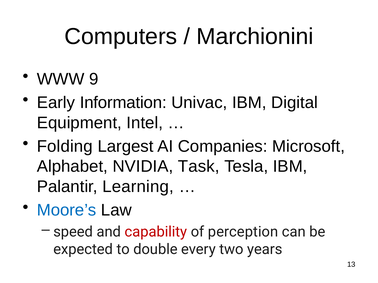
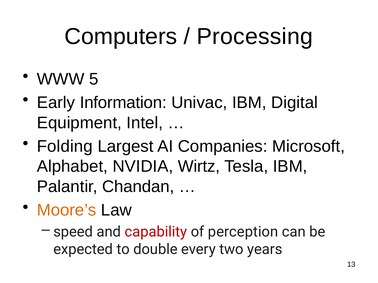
Marchionini: Marchionini -> Processing (255, 37)
9: 9 -> 5 (94, 79)
Task: Task -> Wirtz (199, 167)
Learning: Learning -> Chandan (138, 187)
Moore’s colour: blue -> orange (67, 210)
